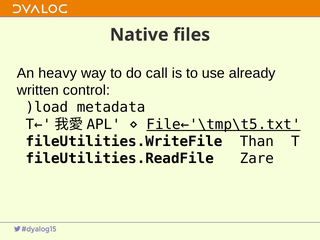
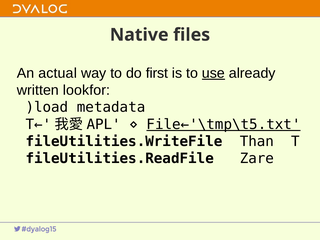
heavy: heavy -> actual (58, 73)
call: call -> first (157, 73)
use underline: none -> present (213, 73)
control: control -> lookfor (86, 90)
